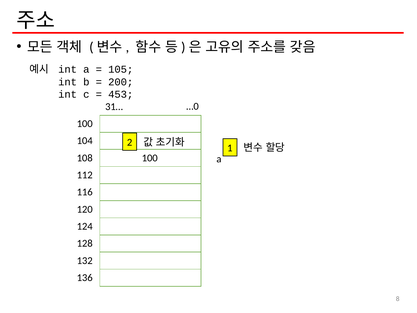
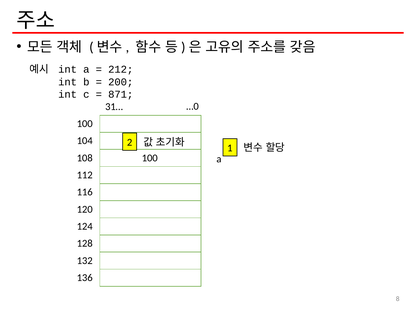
105: 105 -> 212 (121, 69)
453: 453 -> 871 (121, 94)
